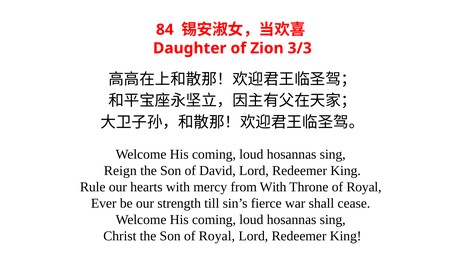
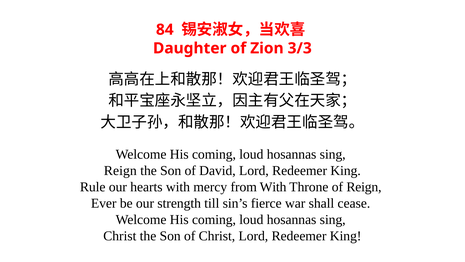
Throne of Royal: Royal -> Reign (364, 187)
Son of Royal: Royal -> Christ (217, 235)
